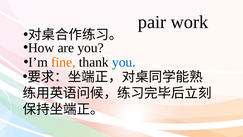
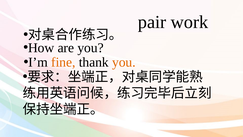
you colour: blue -> orange (124, 62)
